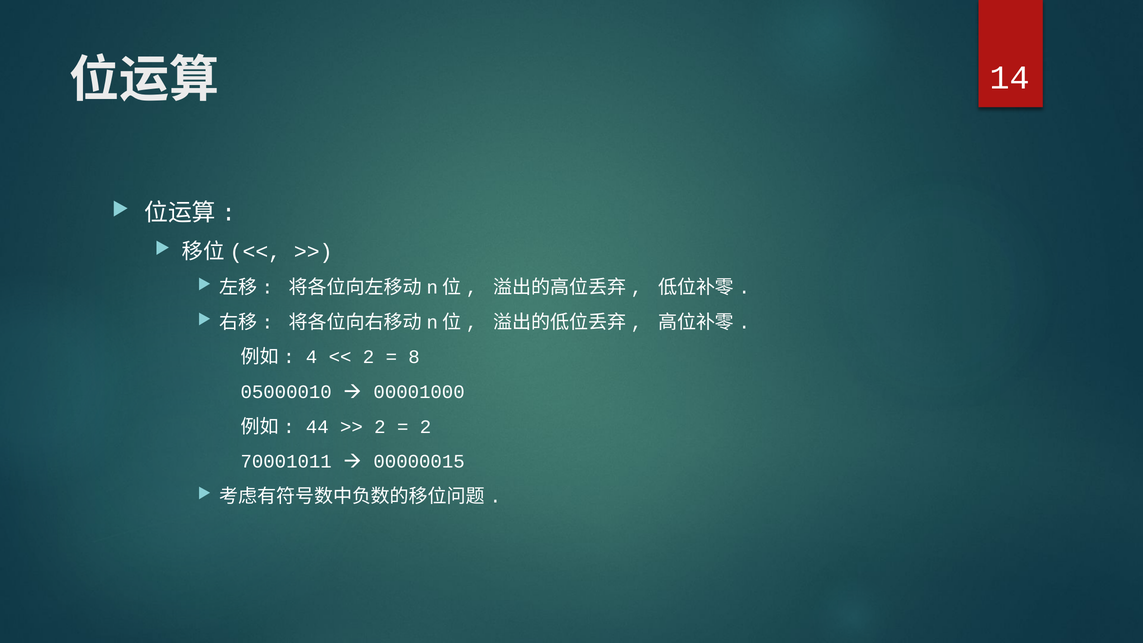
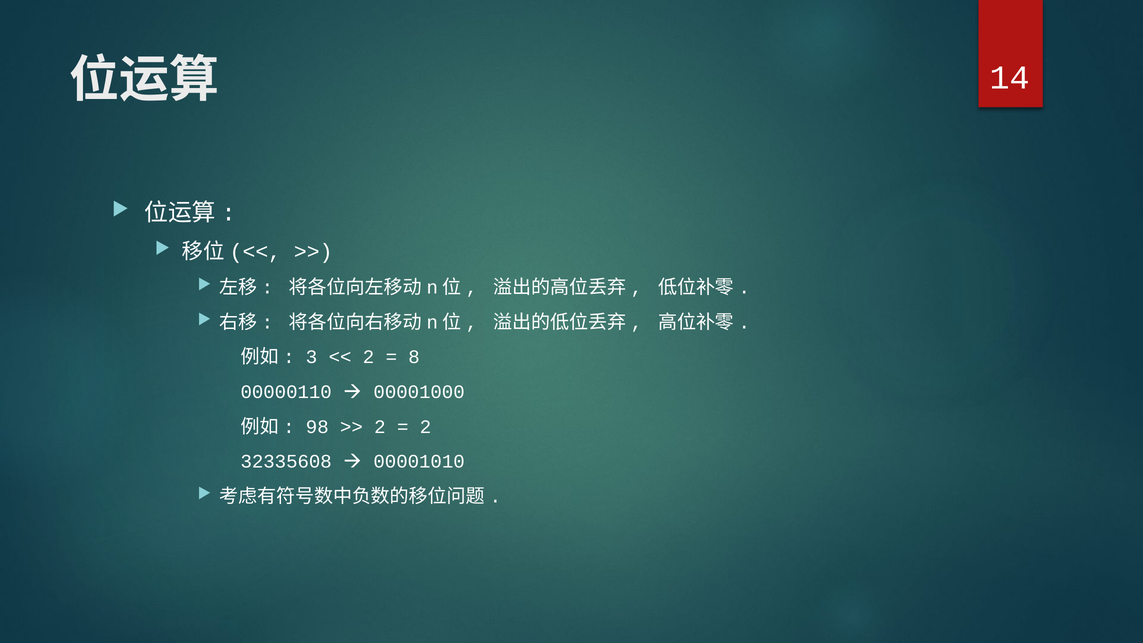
4: 4 -> 3 (312, 357)
05000010: 05000010 -> 00000110 (286, 392)
44: 44 -> 98 (317, 427)
70001011: 70001011 -> 32335608 (286, 461)
00000015: 00000015 -> 00001010 (419, 461)
